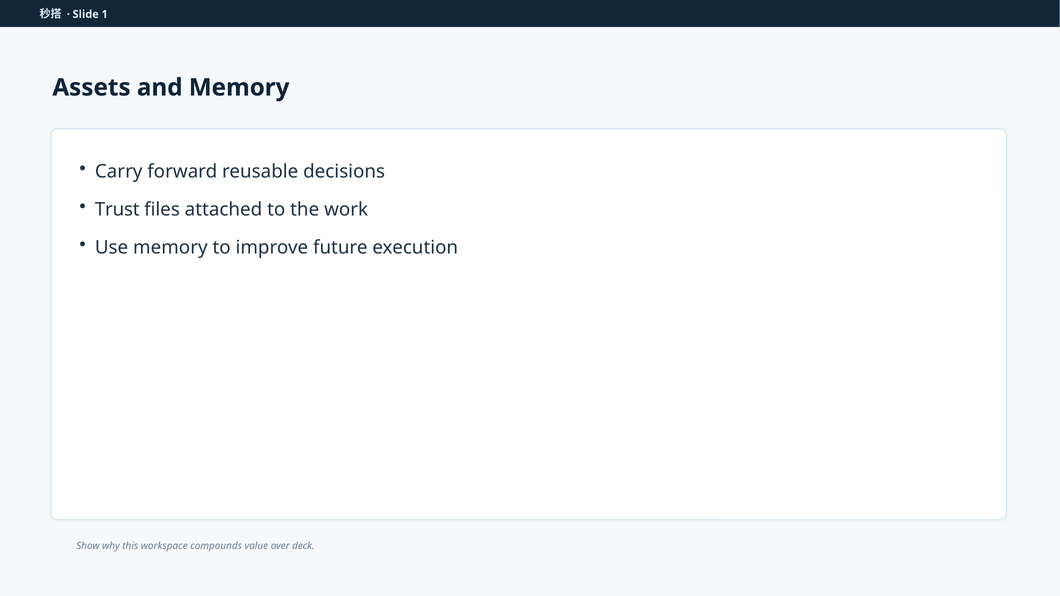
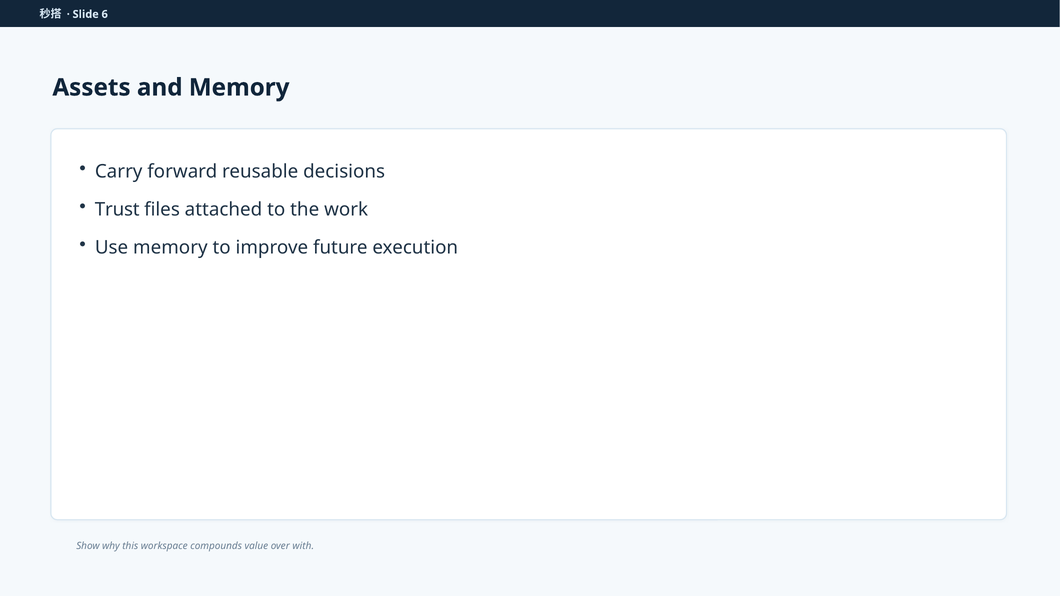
1: 1 -> 6 (105, 14)
deck: deck -> with (303, 546)
